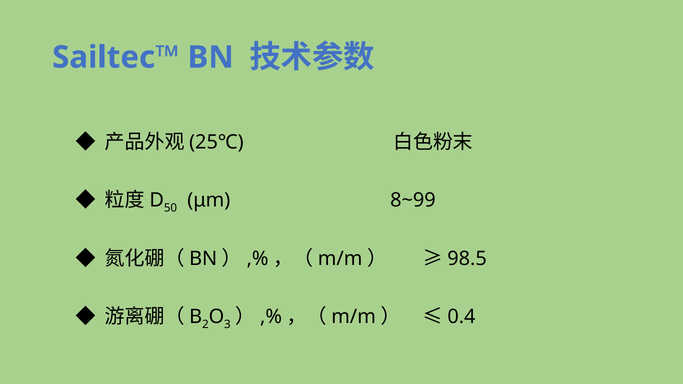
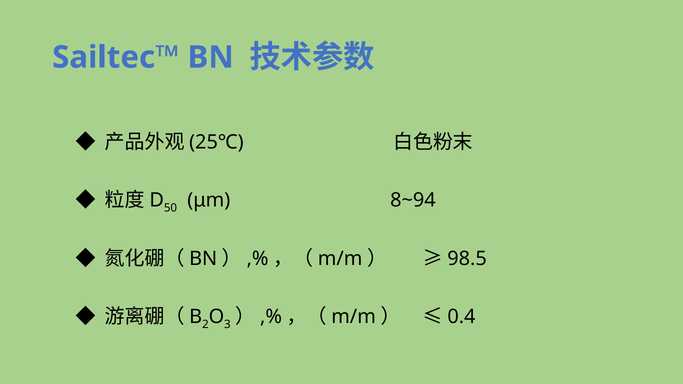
8~99: 8~99 -> 8~94 (413, 200)
